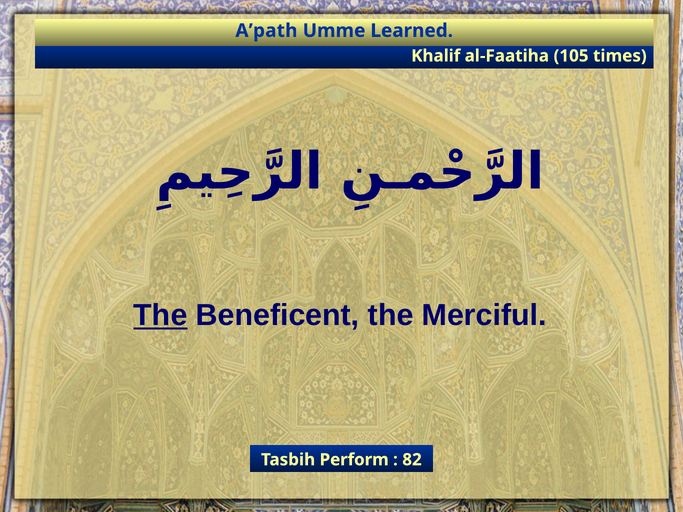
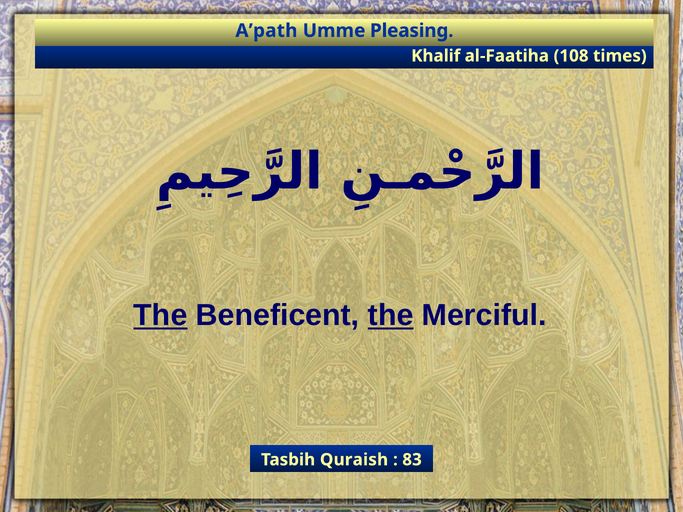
Learned: Learned -> Pleasing (412, 31)
105: 105 -> 108 (571, 56)
the underline: none -> present (391, 316)
Perform: Perform -> Quraish (354, 460)
82: 82 -> 83 (412, 460)
